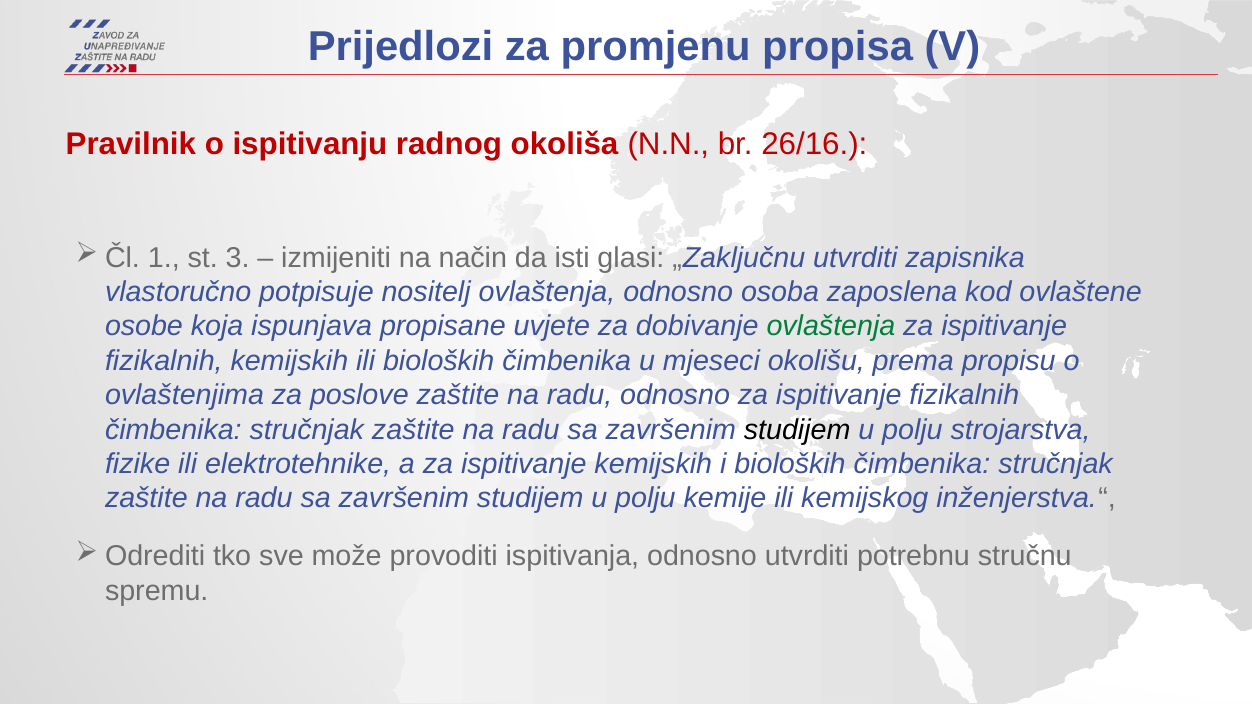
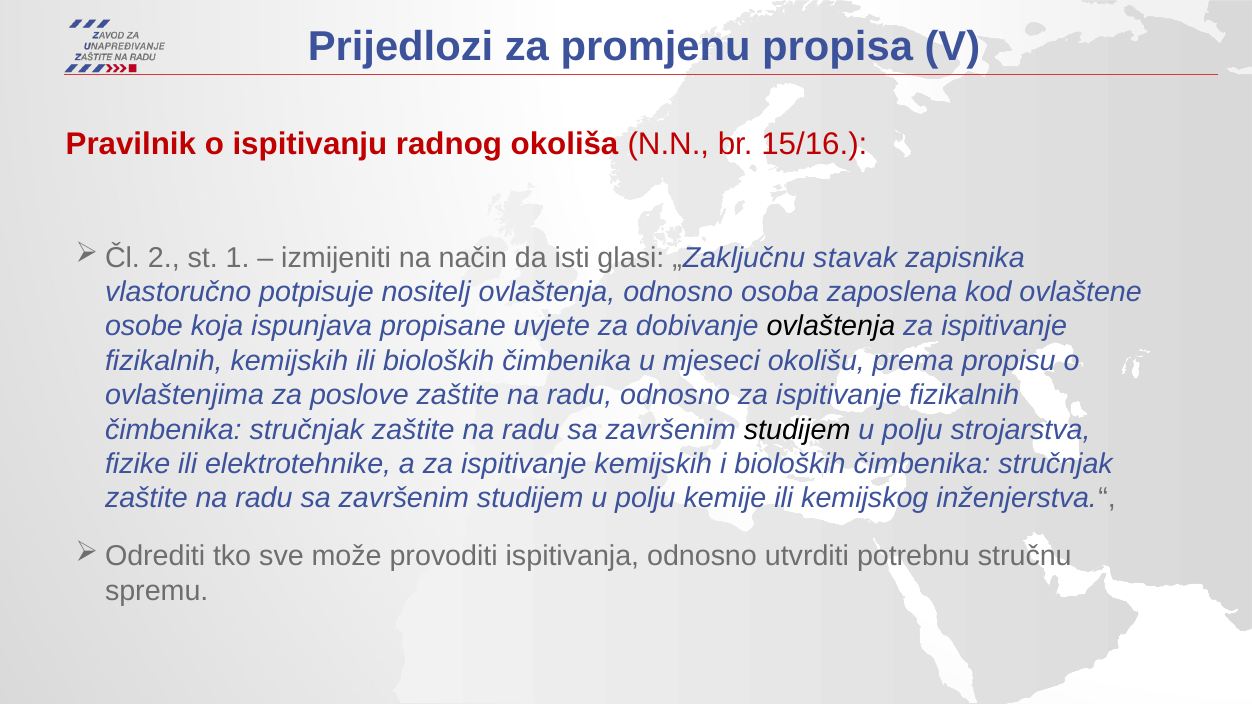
26/16: 26/16 -> 15/16 (814, 144)
1: 1 -> 2 (164, 258)
3: 3 -> 1 (238, 258)
„Zaključnu utvrditi: utvrditi -> stavak (855, 258)
ovlaštenja colour: green -> black (831, 327)
